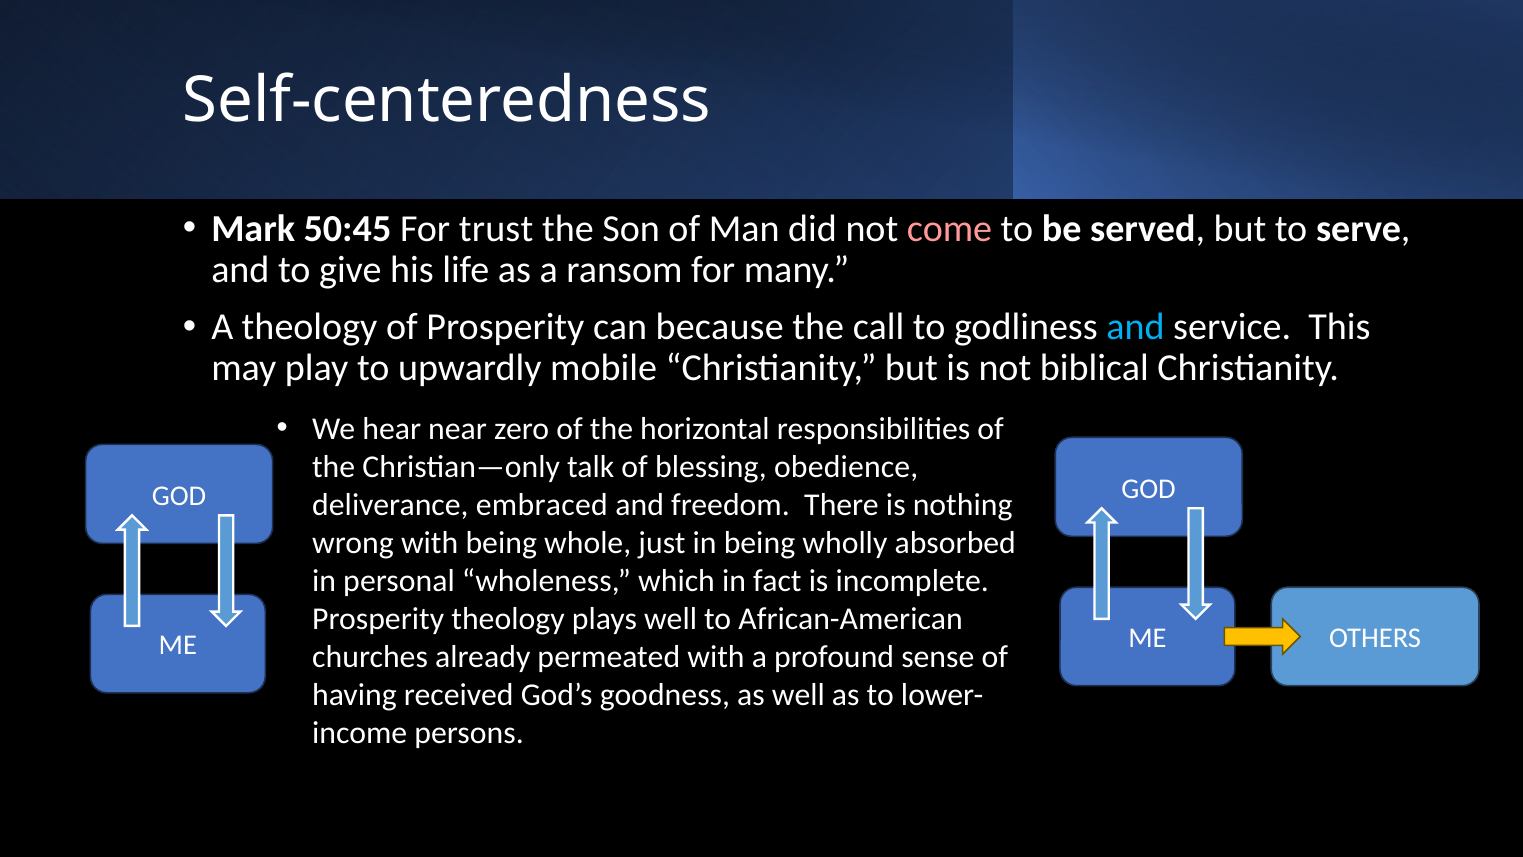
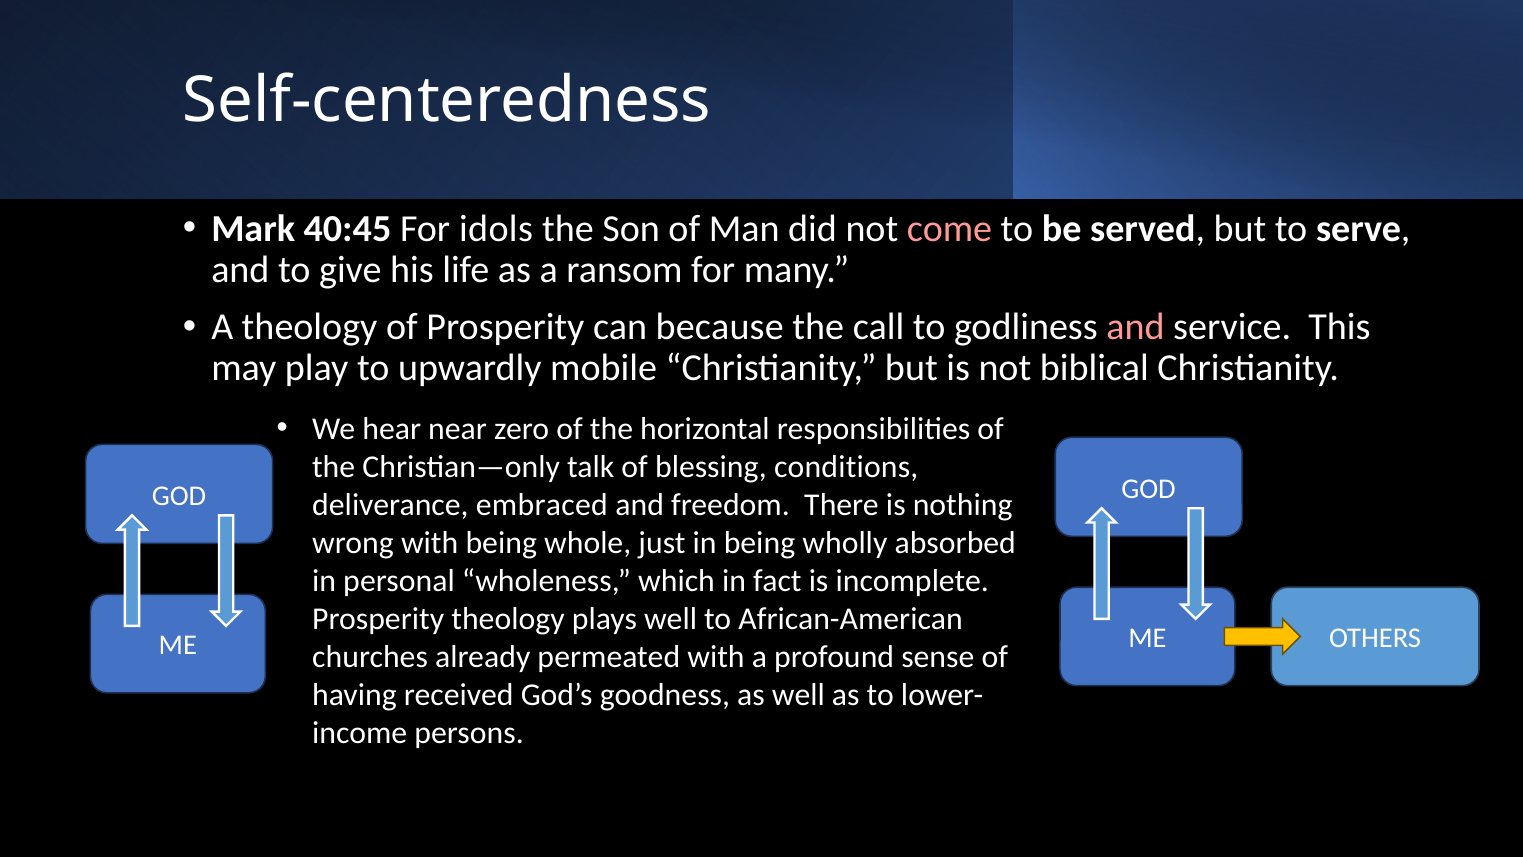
50:45: 50:45 -> 40:45 (347, 229)
trust: trust -> idols (496, 229)
and colour: light blue -> pink (1135, 327)
obedience: obedience -> conditions (846, 466)
